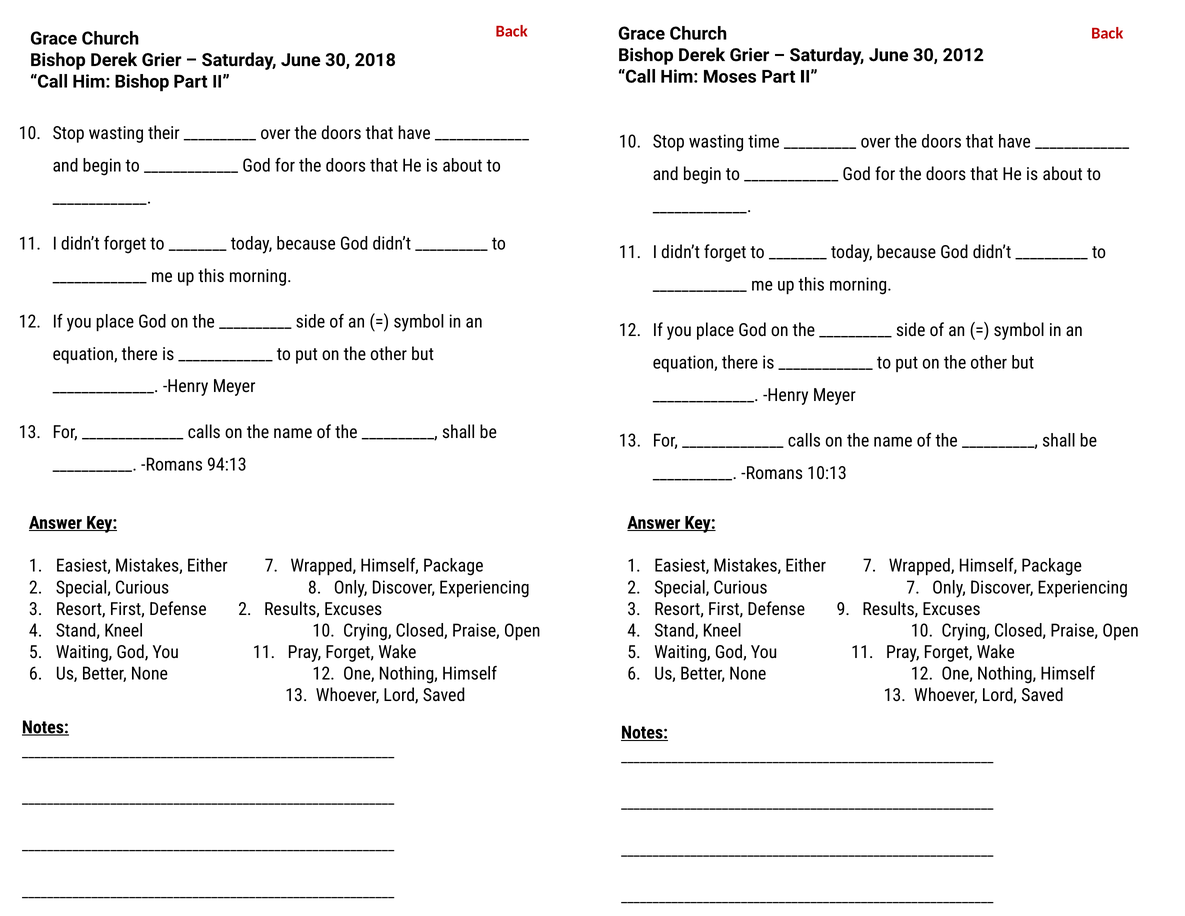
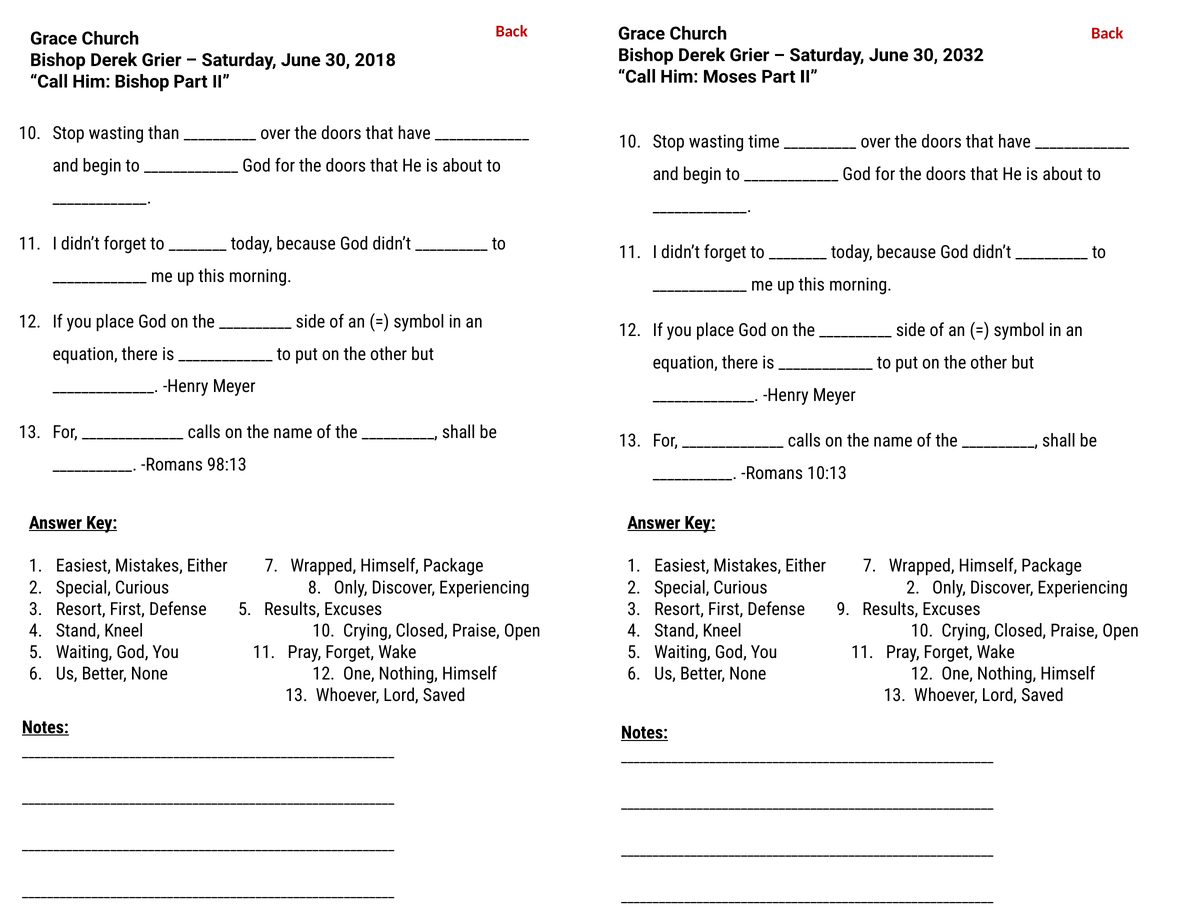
2012: 2012 -> 2032 (963, 55)
their: their -> than (164, 133)
94:13: 94:13 -> 98:13 (227, 465)
Curious 7: 7 -> 2 (913, 587)
Defense 2: 2 -> 5 (245, 609)
